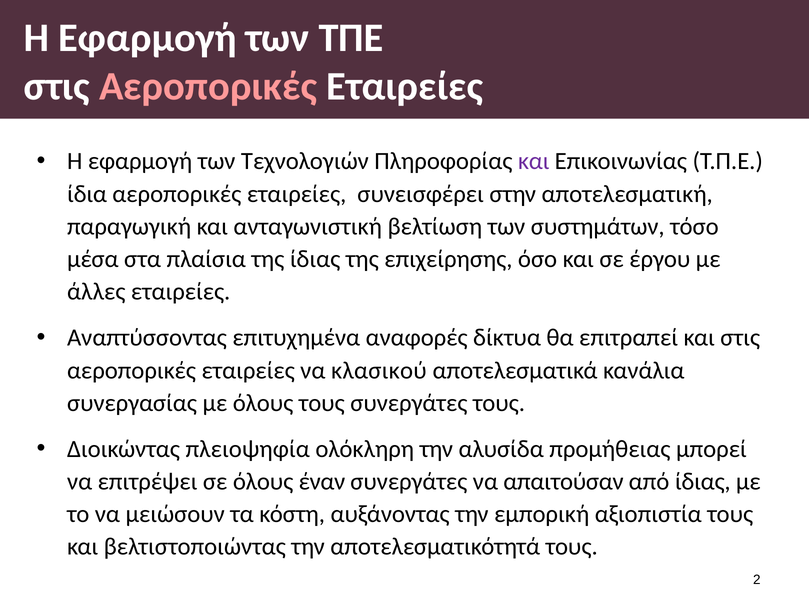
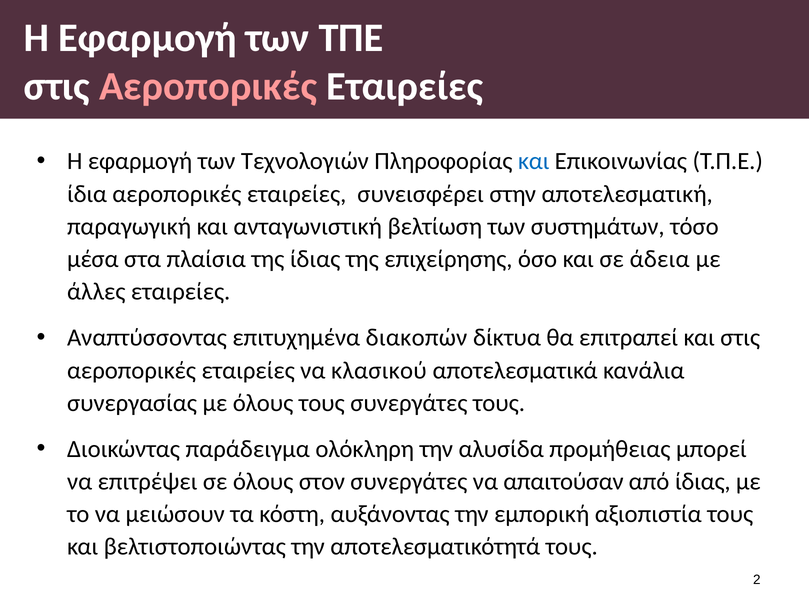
και colour: purple -> blue (534, 161)
έργου: έργου -> άδεια (660, 259)
αναφορές: αναφορές -> διακοπών (417, 338)
πλειοψηφία: πλειοψηφία -> παράδειγμα (248, 449)
έναν: έναν -> στον (322, 481)
